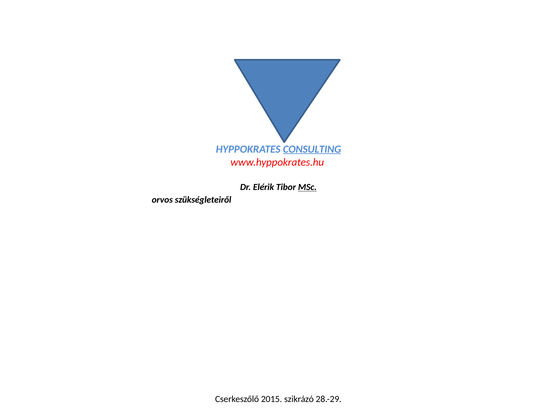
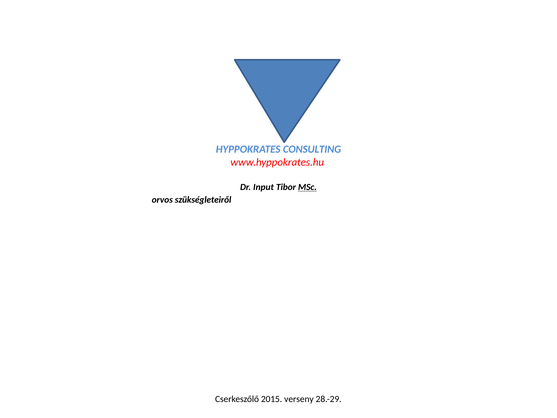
CONSULTING underline: present -> none (312, 149)
Elérik: Elérik -> Input (263, 187)
szikrázó: szikrázó -> verseny (299, 399)
